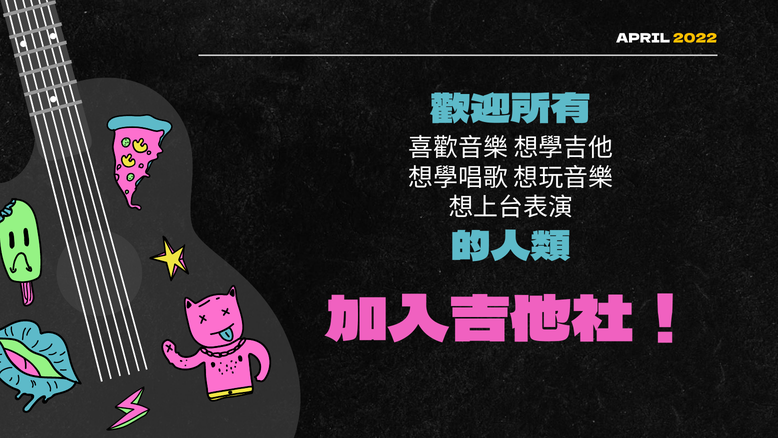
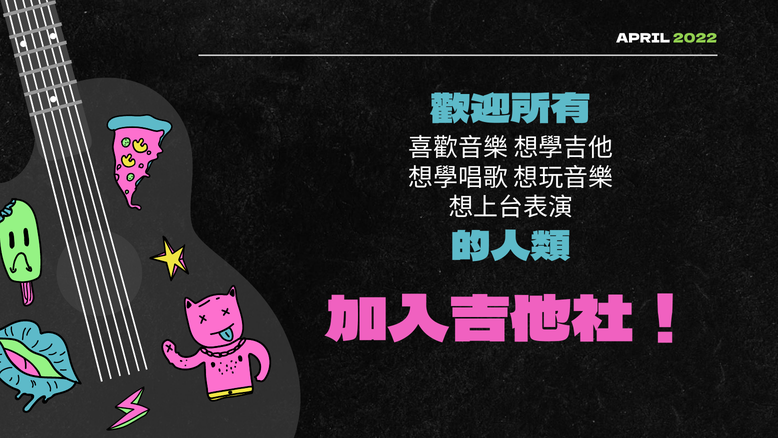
2022 colour: yellow -> light green (695, 38)
